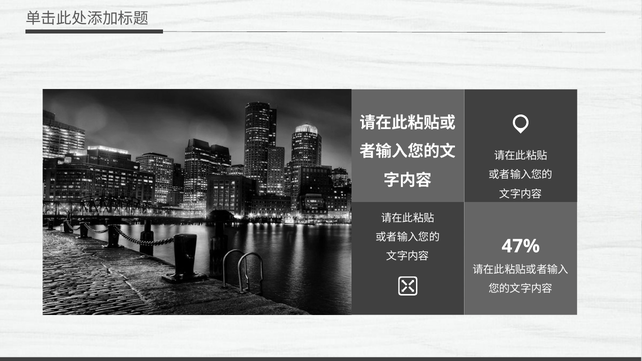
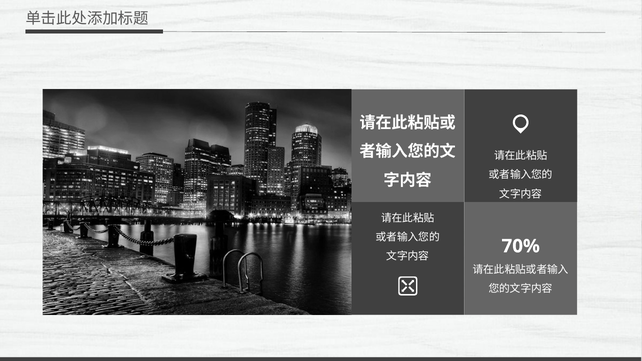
47%: 47% -> 70% (521, 246)
